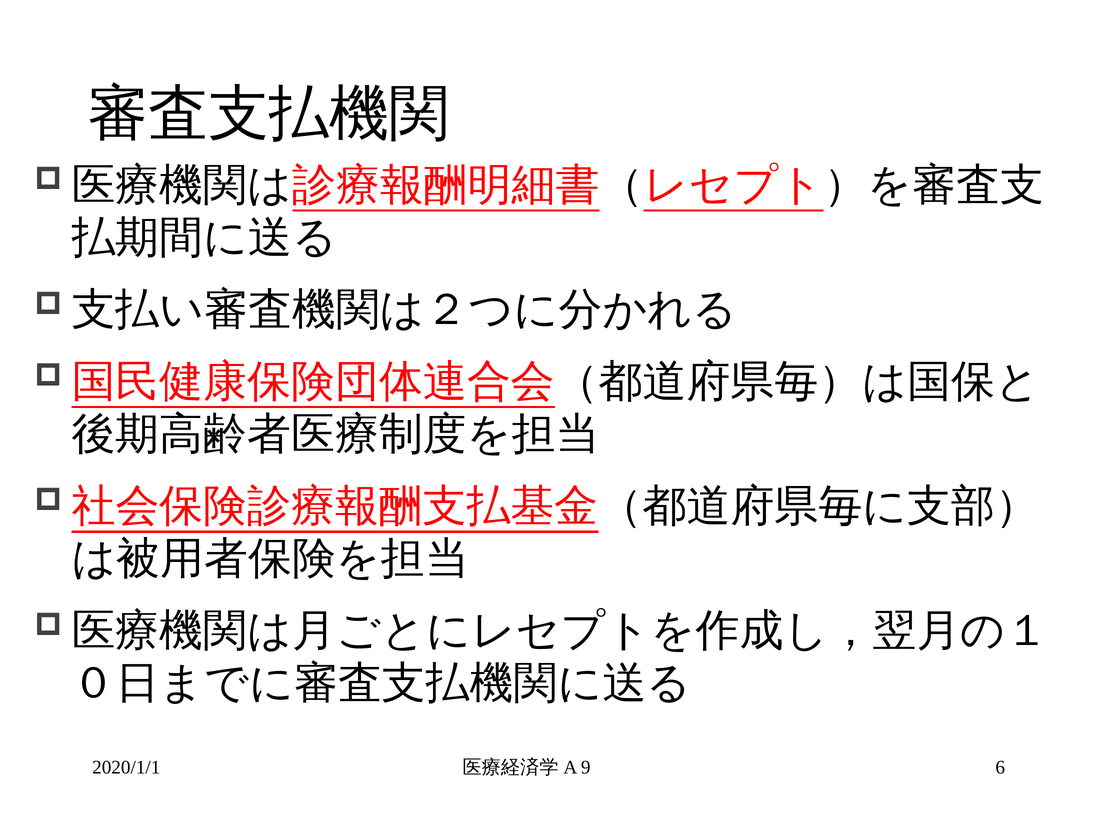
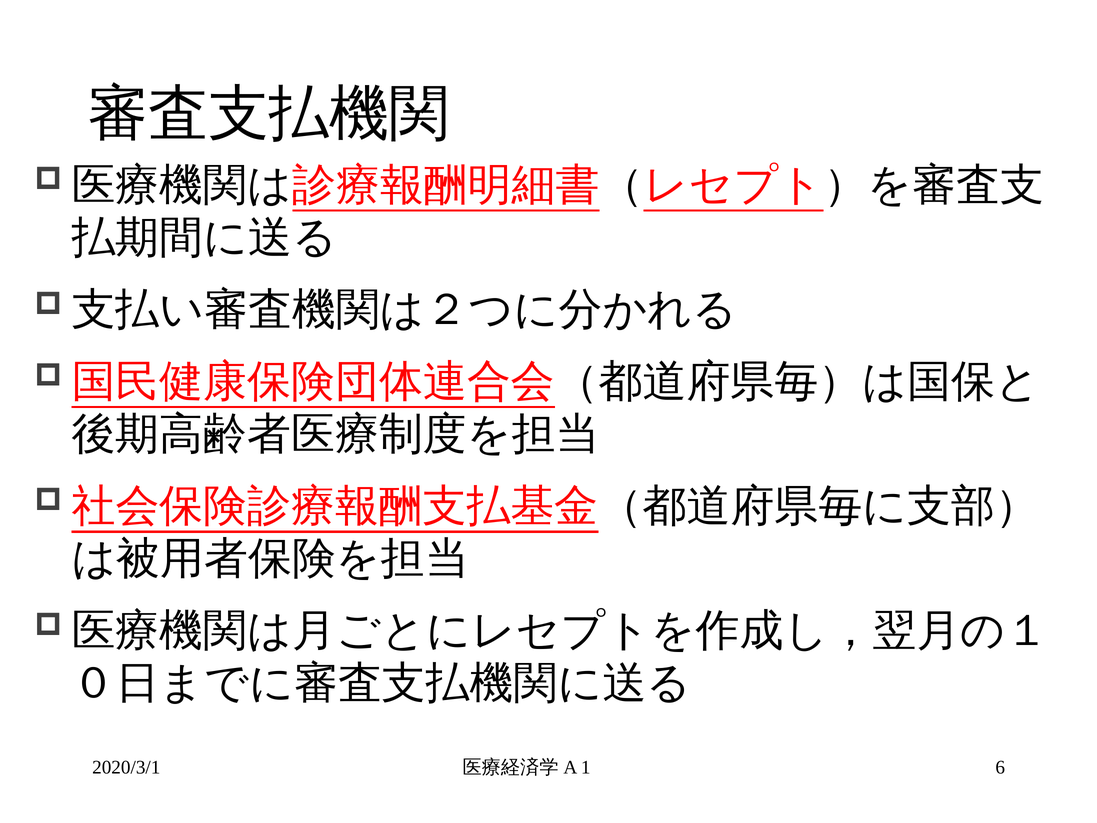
2020/1/1: 2020/1/1 -> 2020/3/1 (126, 767)
9: 9 -> 1 (586, 767)
